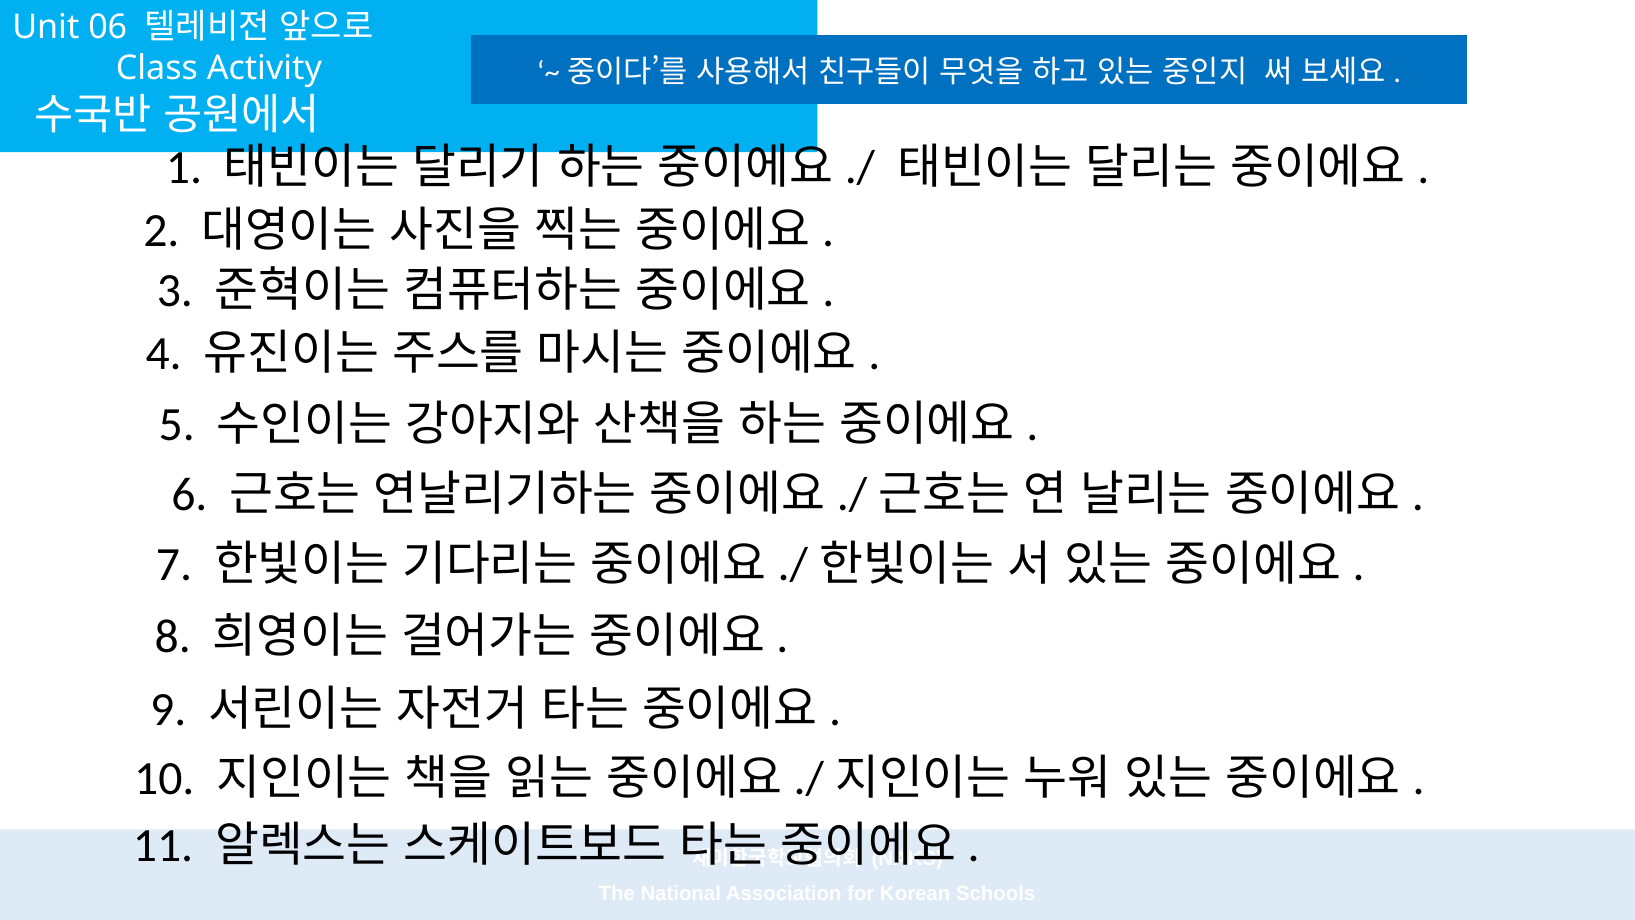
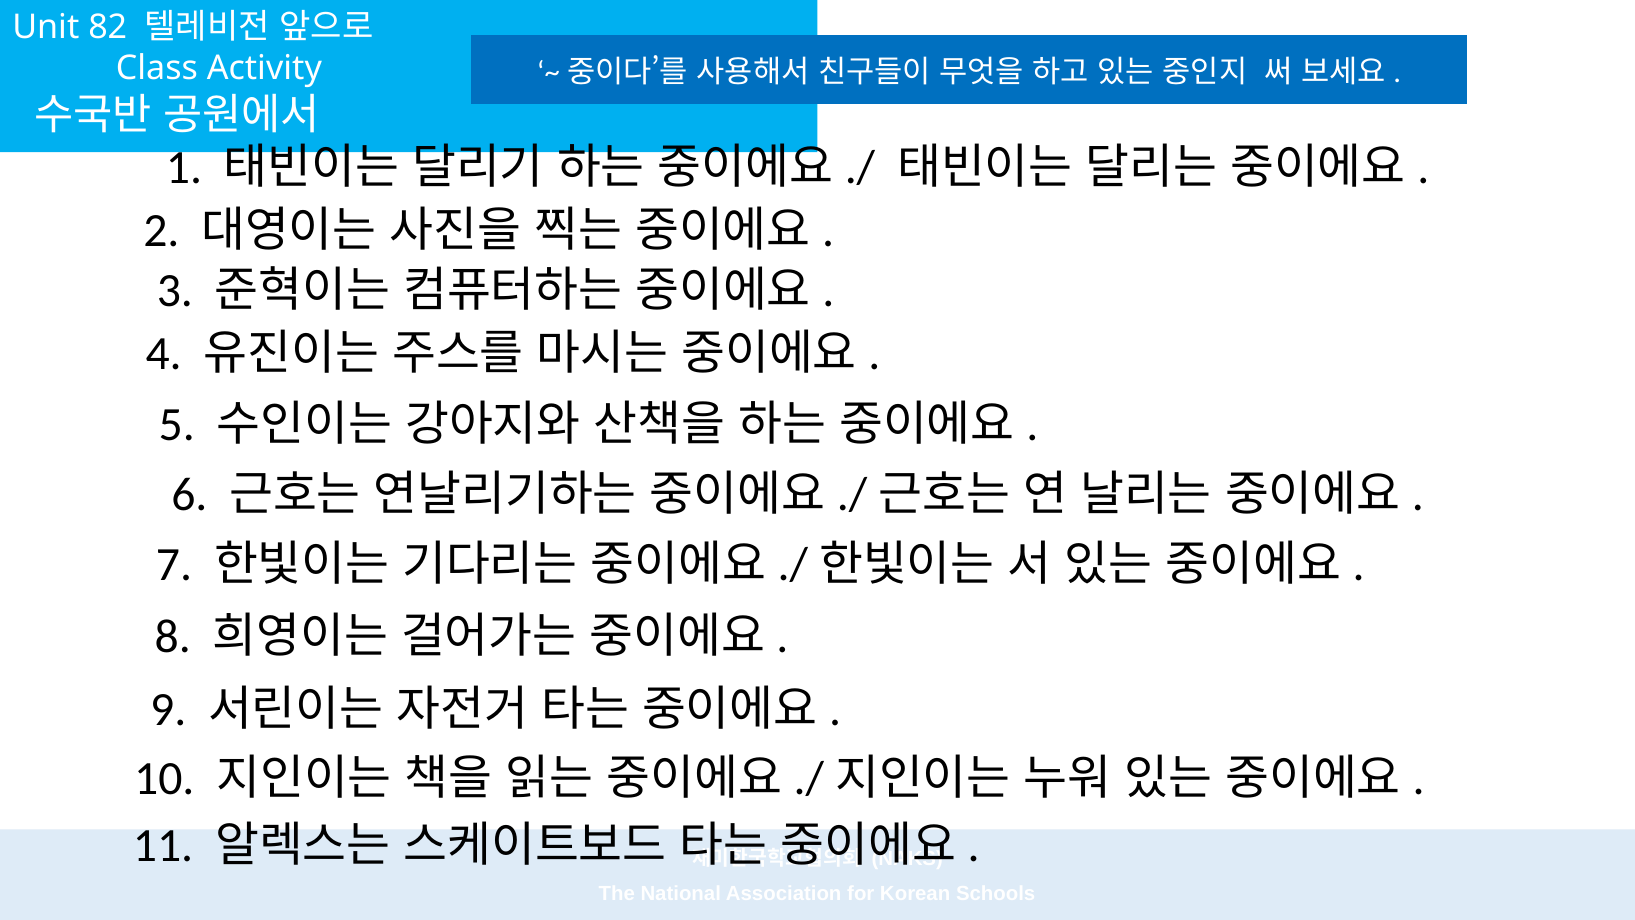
06: 06 -> 82 (108, 28)
